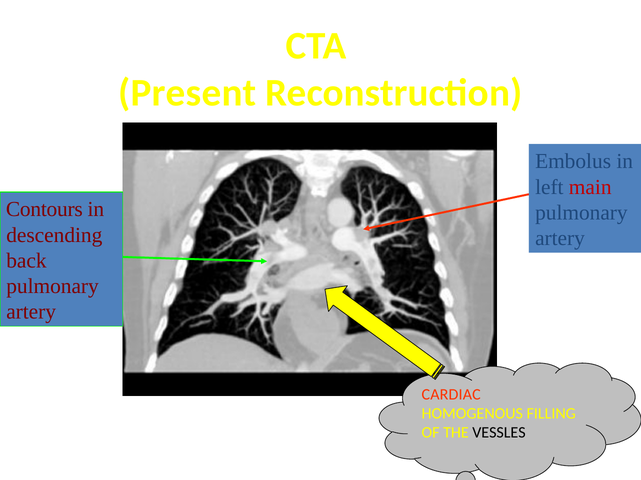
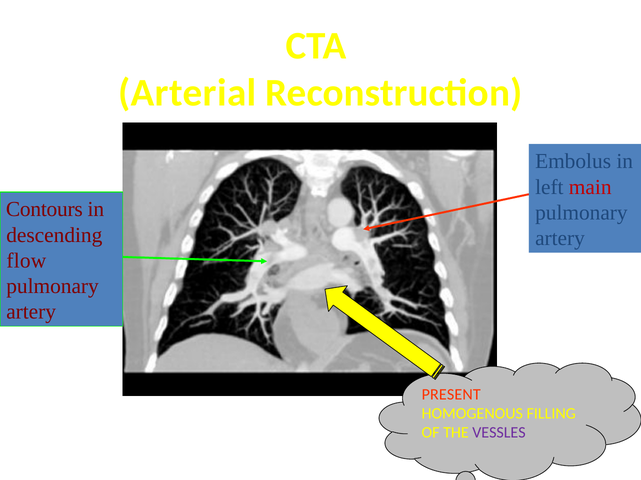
Present: Present -> Arterial (187, 93)
back: back -> flow (26, 261)
CARDIAC: CARDIAC -> PRESENT (451, 395)
VESSLES colour: black -> purple (499, 433)
